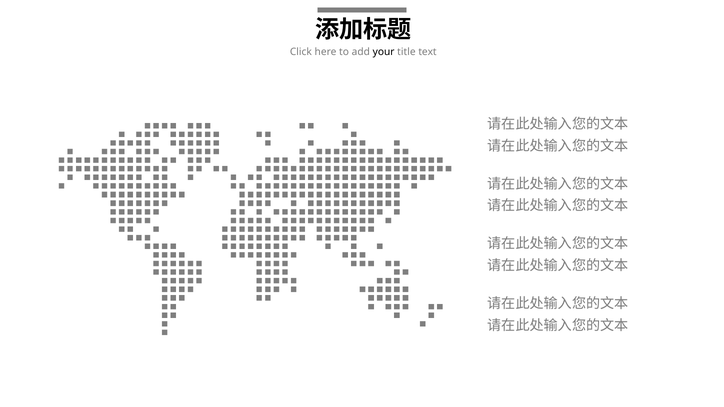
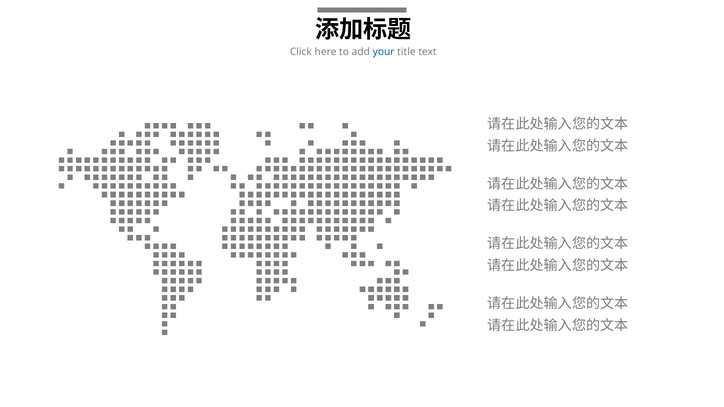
your colour: black -> blue (384, 52)
